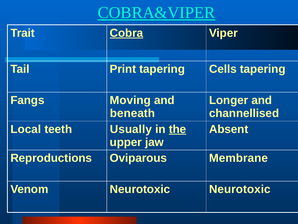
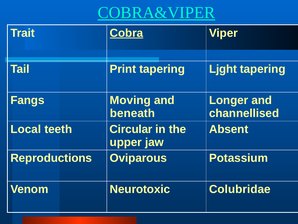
Cells: Cells -> Ljght (223, 69)
Usually: Usually -> Circular (131, 129)
the underline: present -> none (178, 129)
Membrane: Membrane -> Potassium (239, 158)
Neurotoxic Neurotoxic: Neurotoxic -> Colubridae (240, 189)
